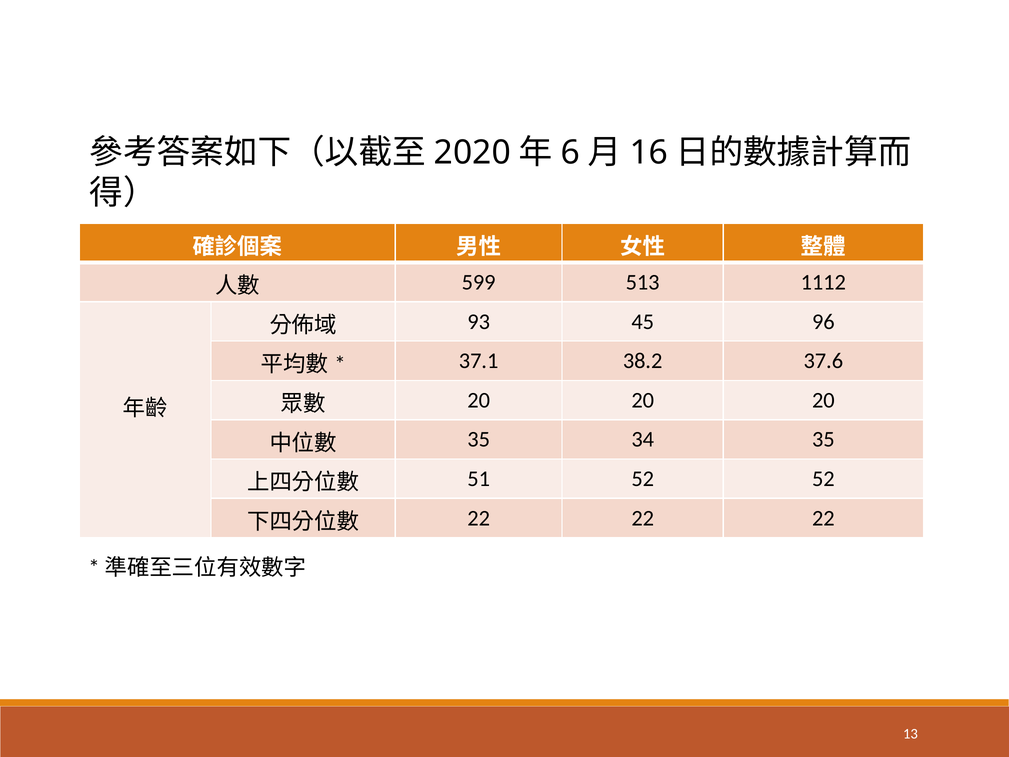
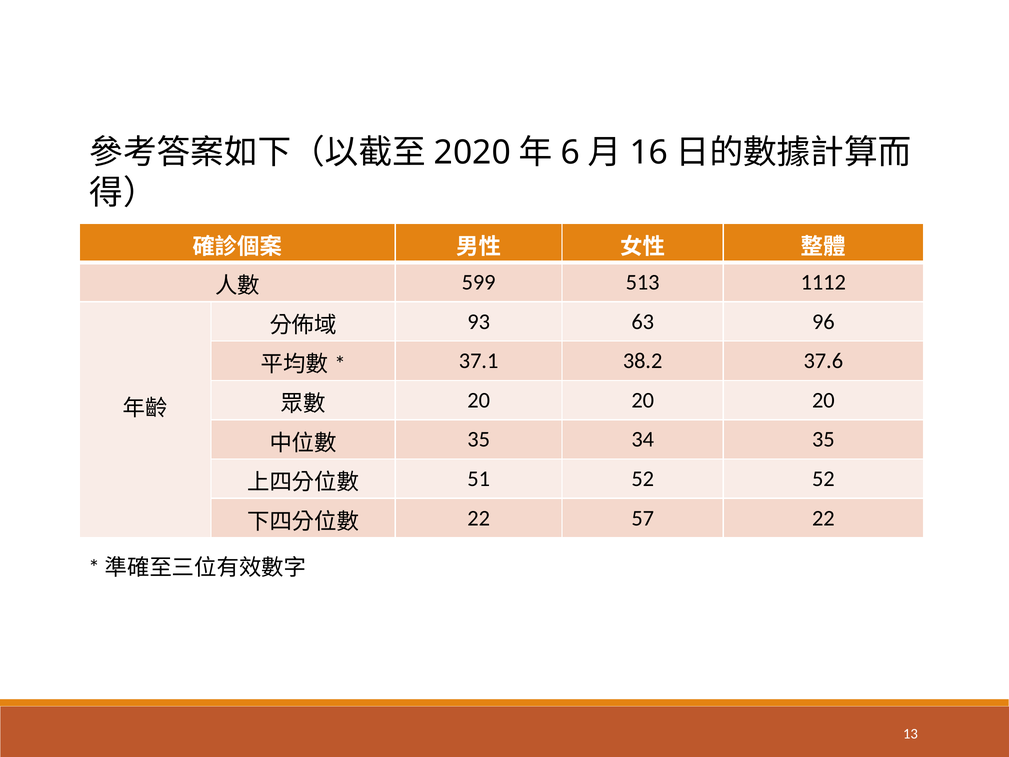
45: 45 -> 63 (643, 322)
22: 22 -> 57 (643, 518)
